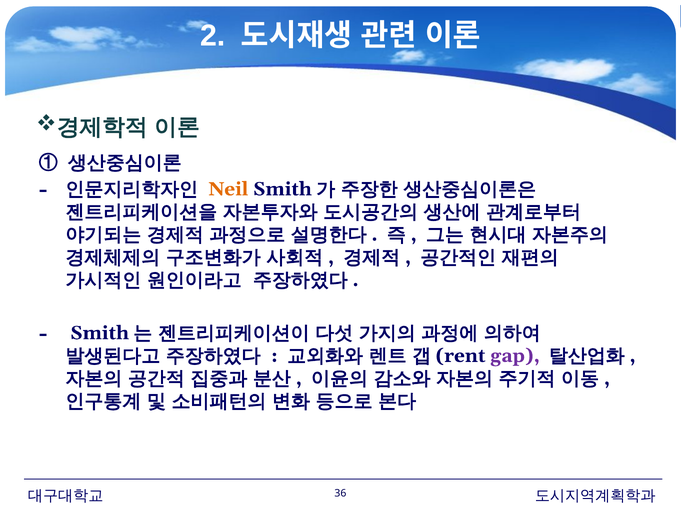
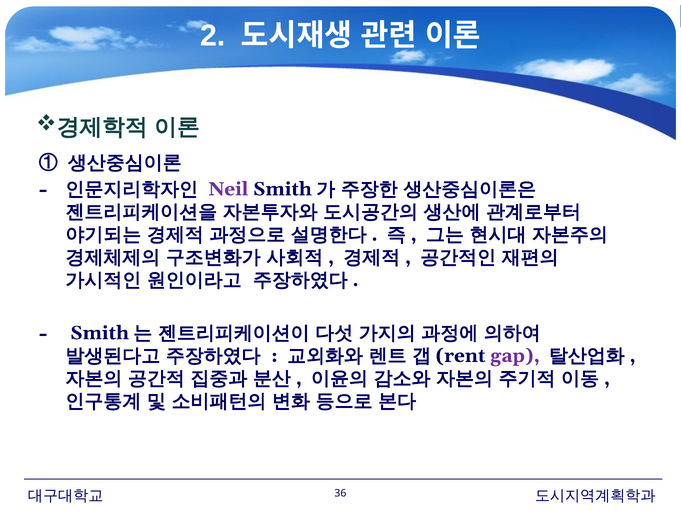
Neil colour: orange -> purple (228, 189)
